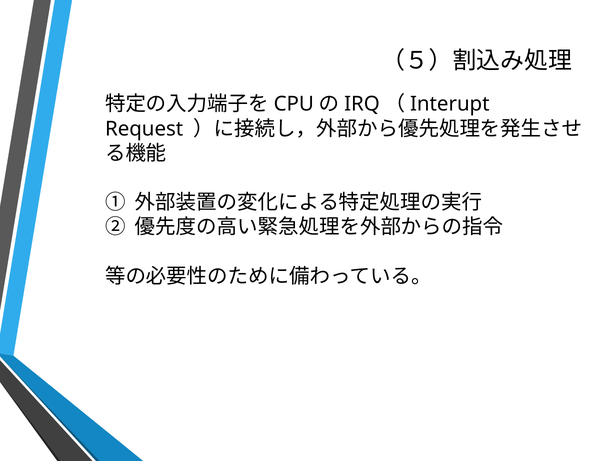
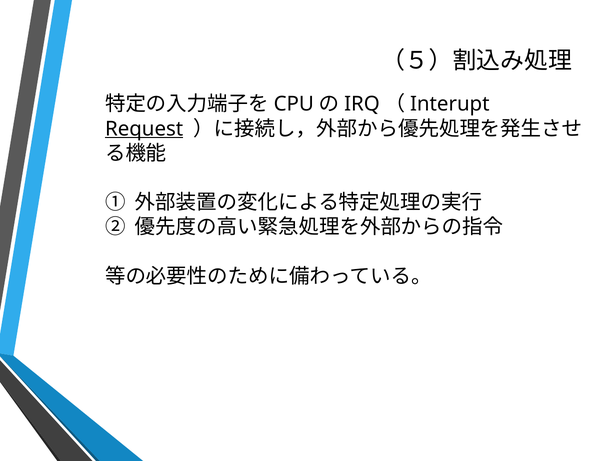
Request underline: none -> present (144, 129)
